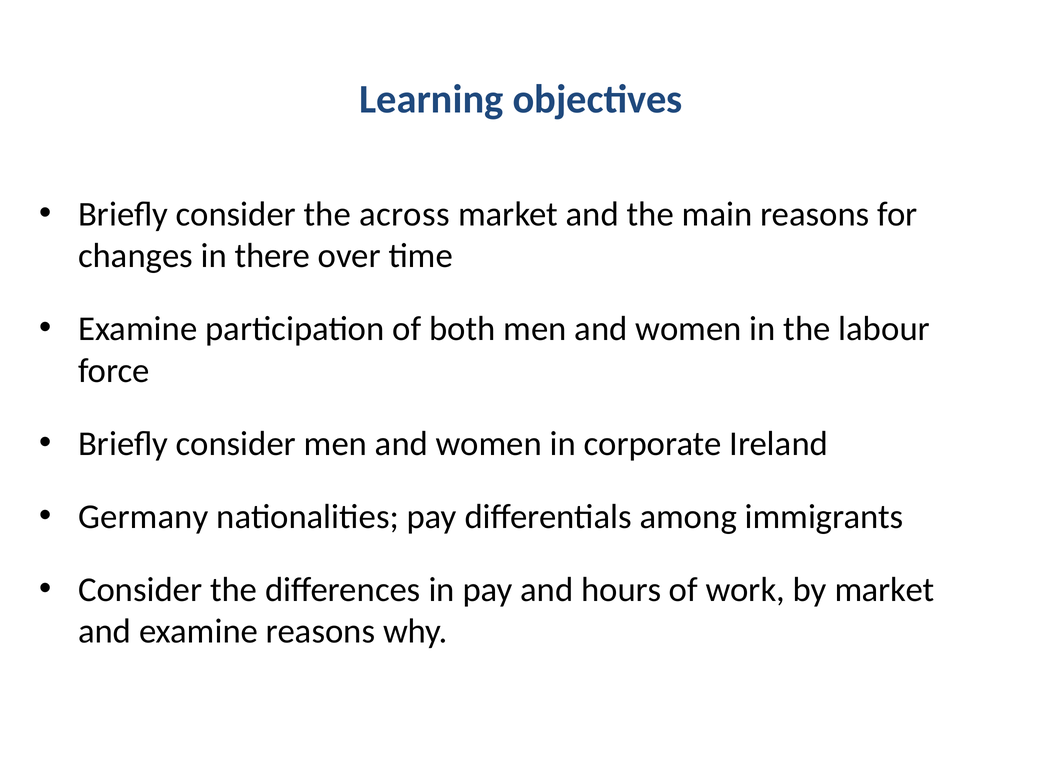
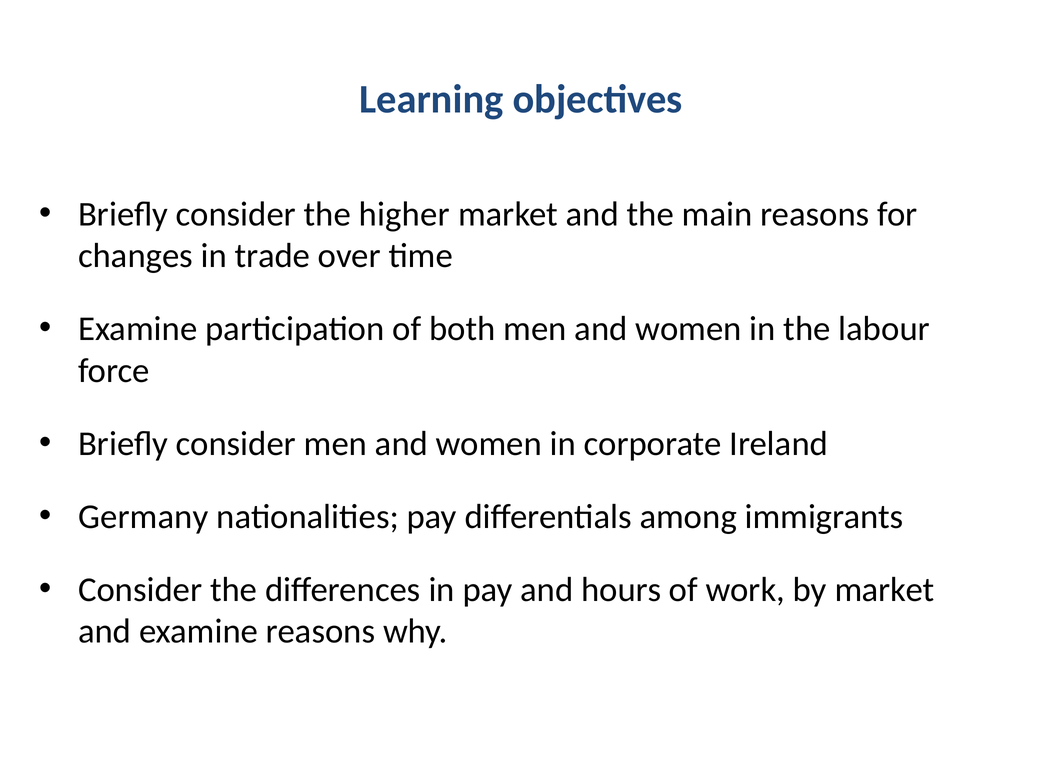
across: across -> higher (404, 214)
there: there -> trade (272, 256)
